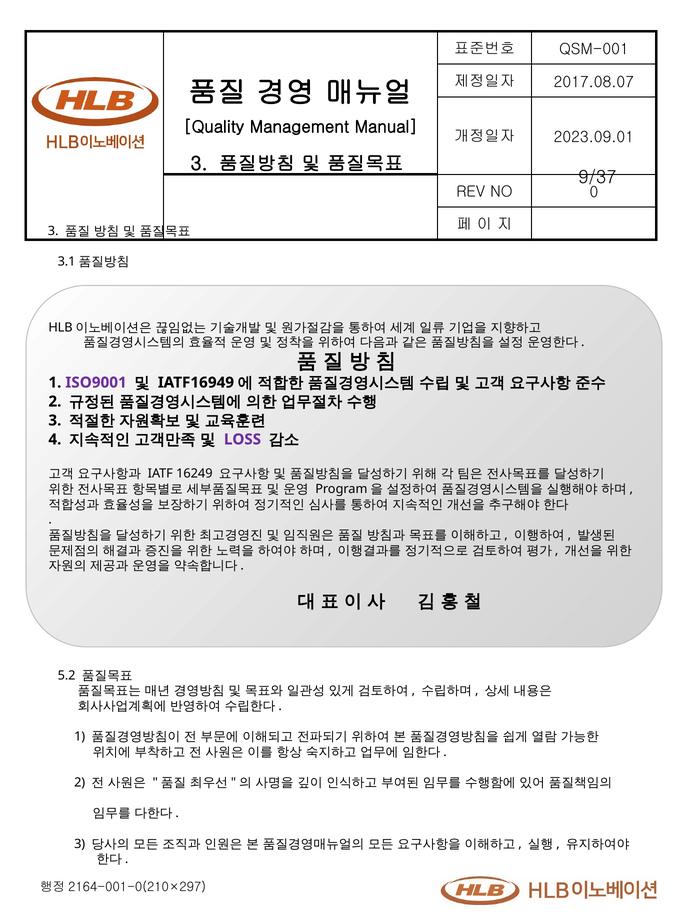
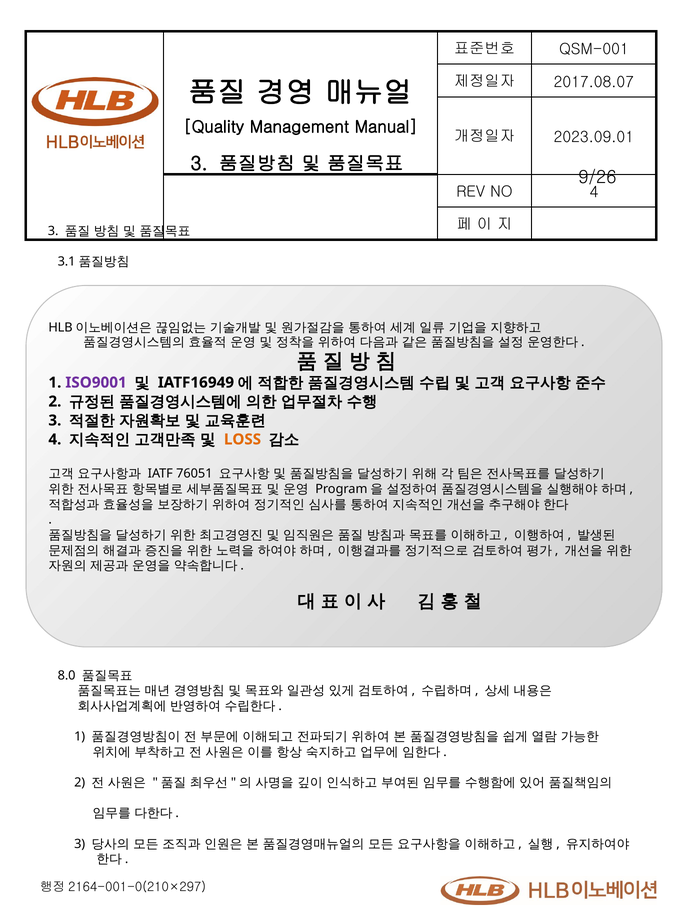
9/37: 9/37 -> 9/26 (597, 177)
0: 0 -> 4 (594, 192)
LOSS colour: purple -> orange (242, 439)
16249: 16249 -> 76051 (194, 473)
5.2: 5.2 -> 8.0 (67, 675)
